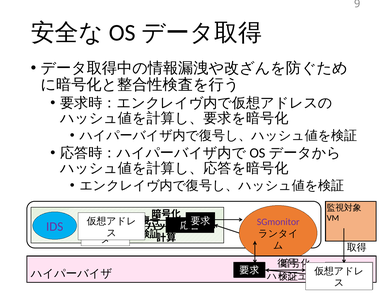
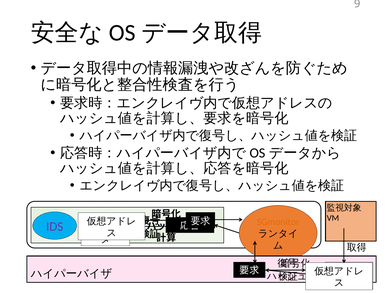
SGmonitor colour: purple -> orange (278, 222)
